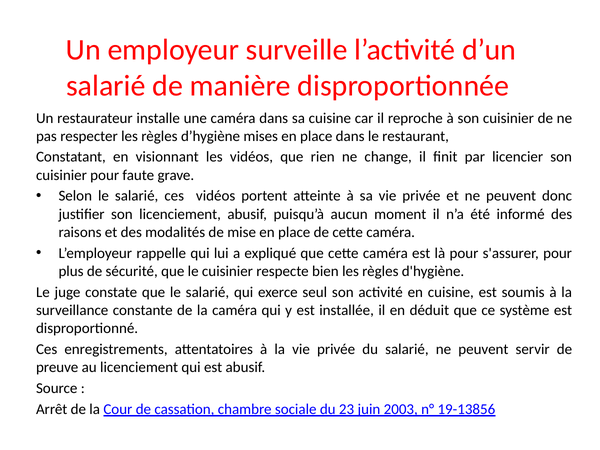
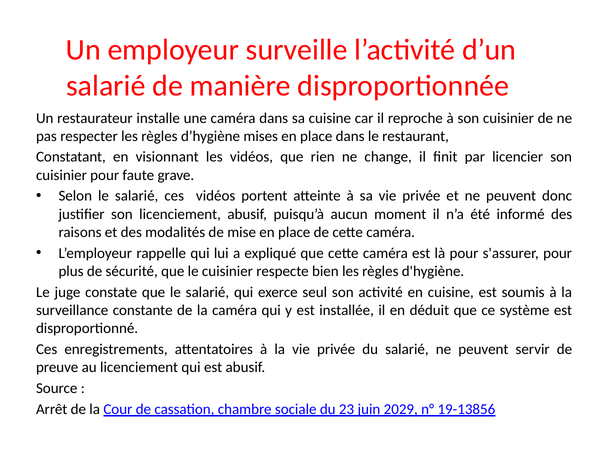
2003: 2003 -> 2029 (401, 409)
